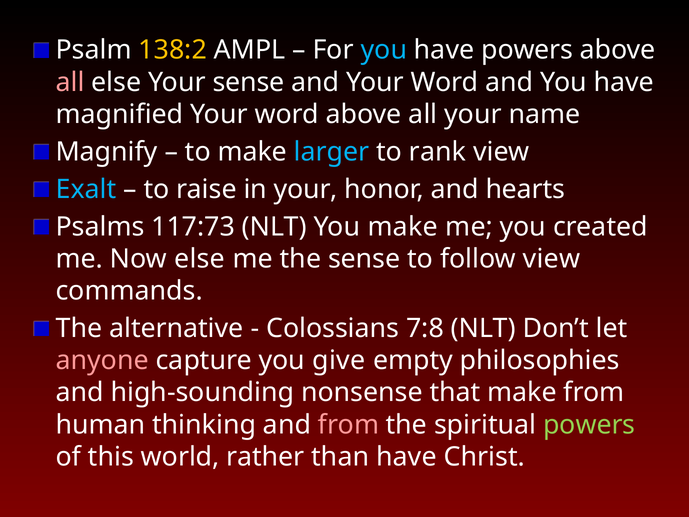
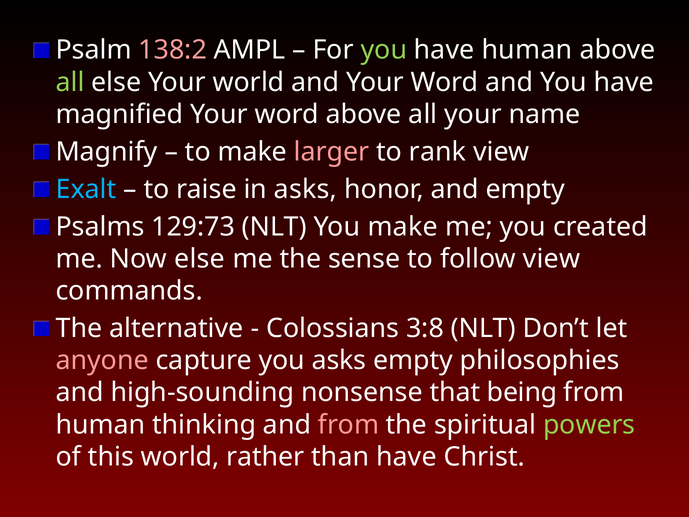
138:2 colour: yellow -> pink (173, 50)
you colour: light blue -> light green (384, 50)
have powers: powers -> human (527, 50)
all colour: pink -> light green (70, 82)
Your sense: sense -> world (249, 82)
larger colour: light blue -> pink (332, 152)
in your: your -> asks (306, 189)
and hearts: hearts -> empty (525, 189)
117:73: 117:73 -> 129:73 (193, 227)
7:8: 7:8 -> 3:8 (425, 328)
you give: give -> asks (339, 360)
that make: make -> being (522, 392)
